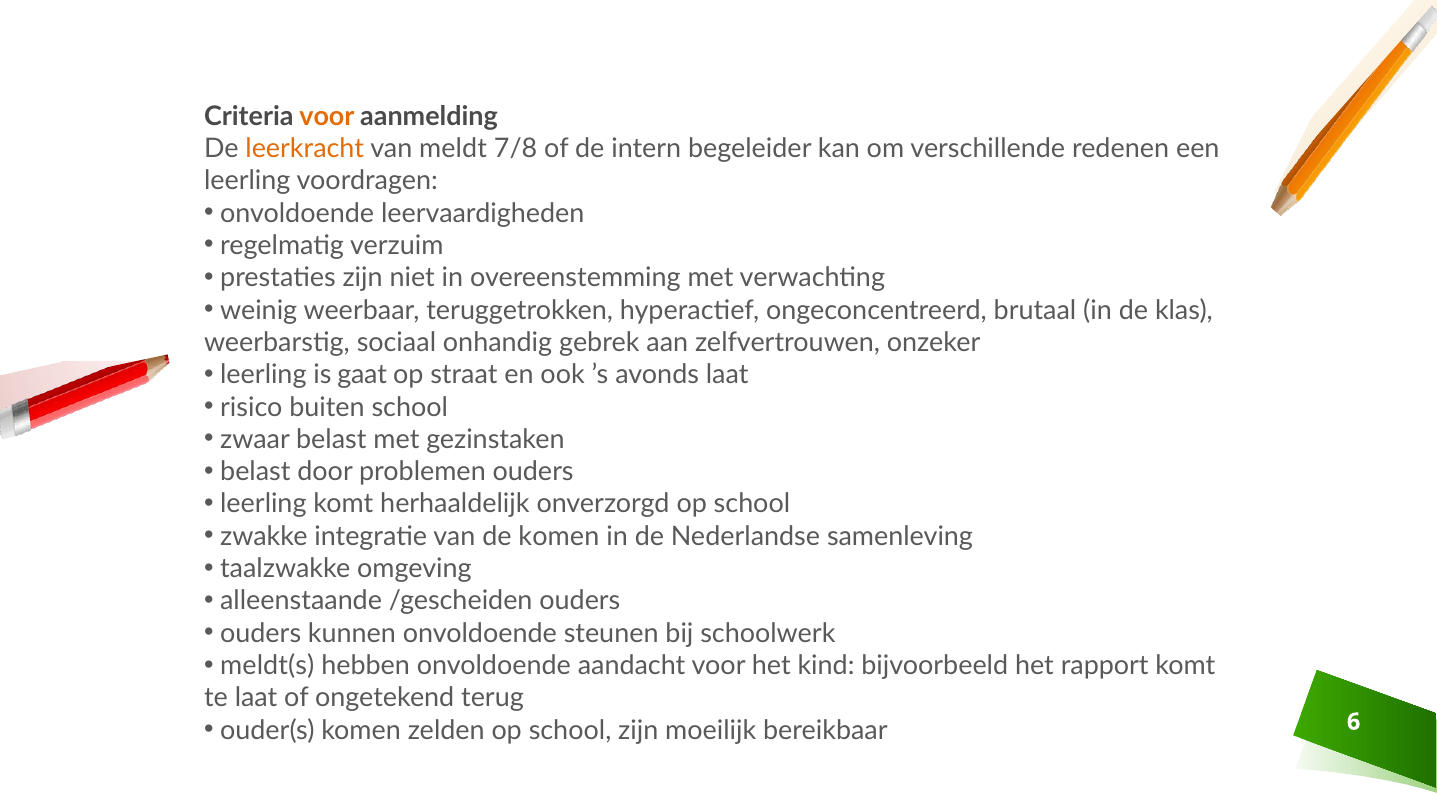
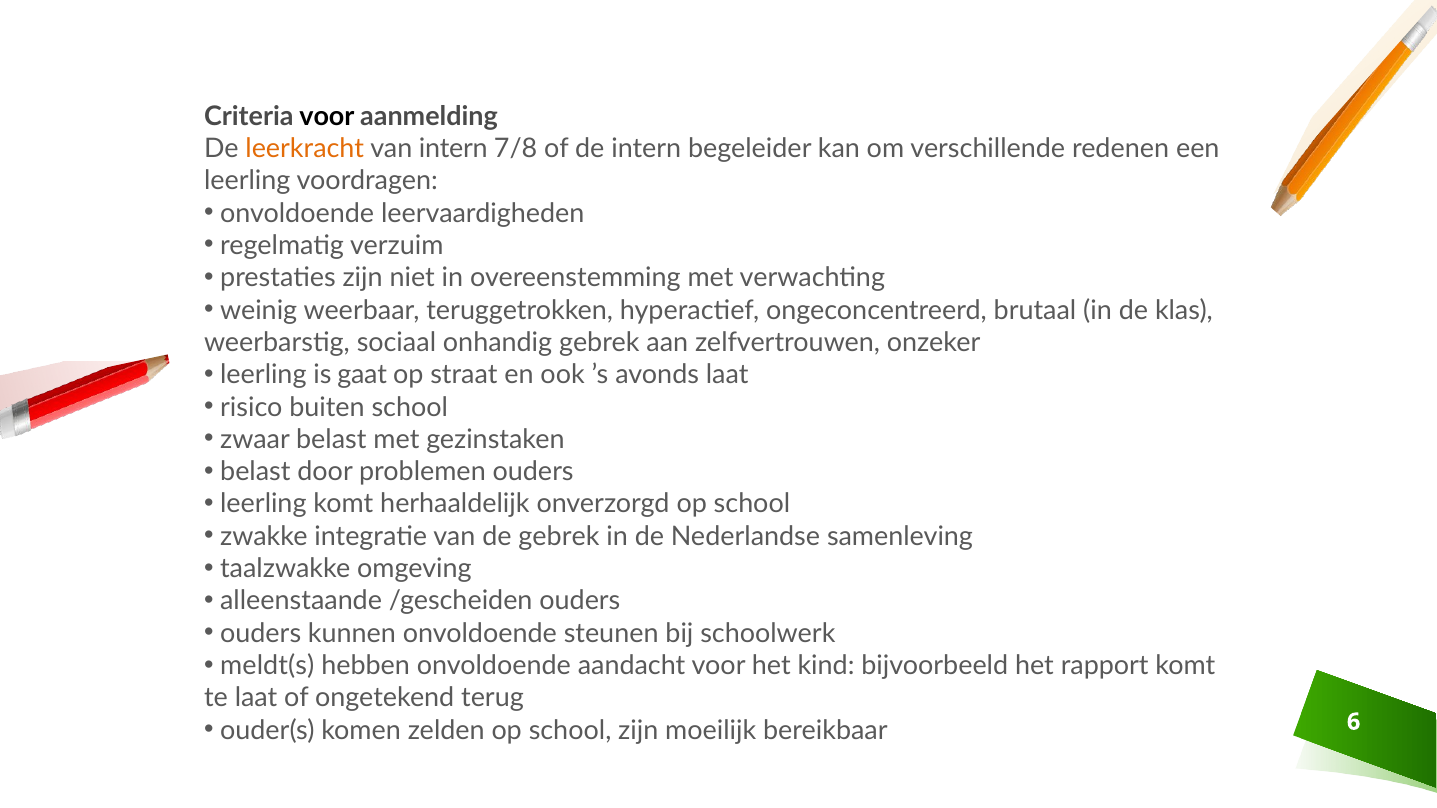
voor colour: orange -> black (327, 116)
van meldt: meldt -> intern (453, 149)
de komen: komen -> gebrek (559, 537)
